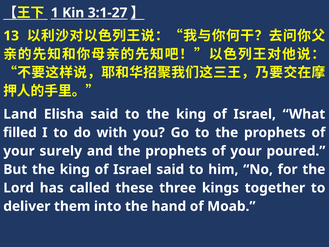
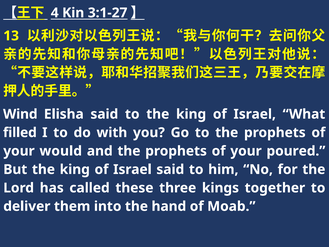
1: 1 -> 4 (55, 13)
Land: Land -> Wind (20, 114)
surely: surely -> would (61, 151)
